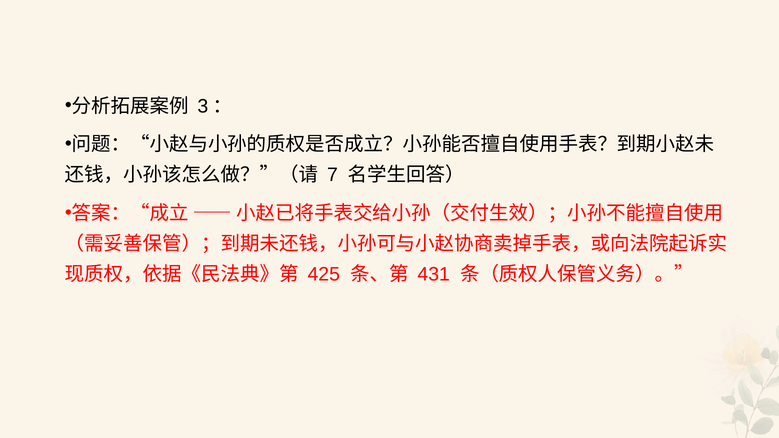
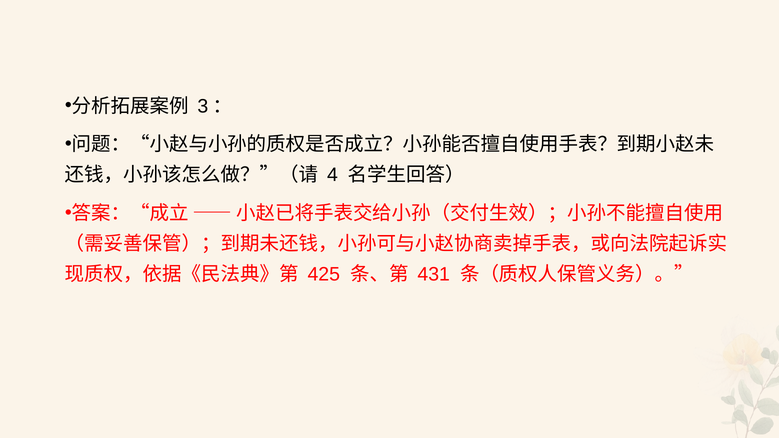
7: 7 -> 4 (332, 175)
